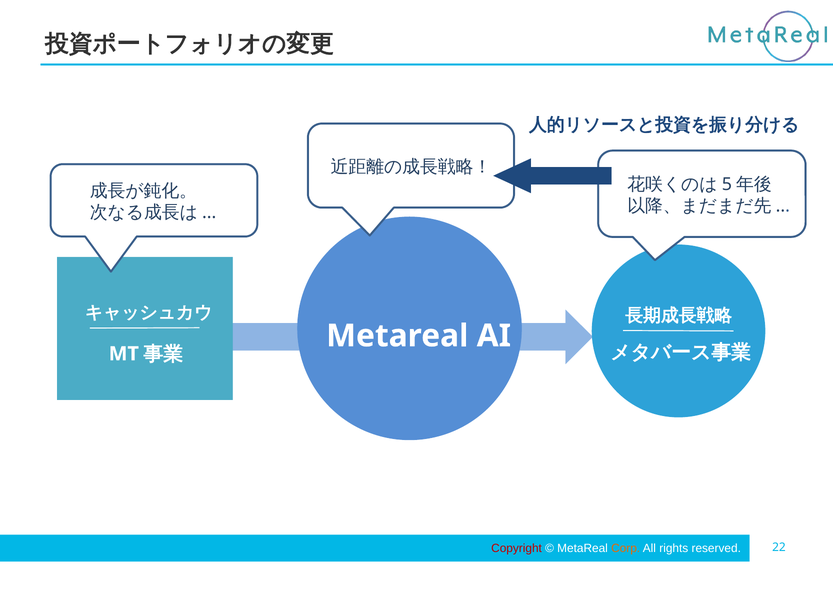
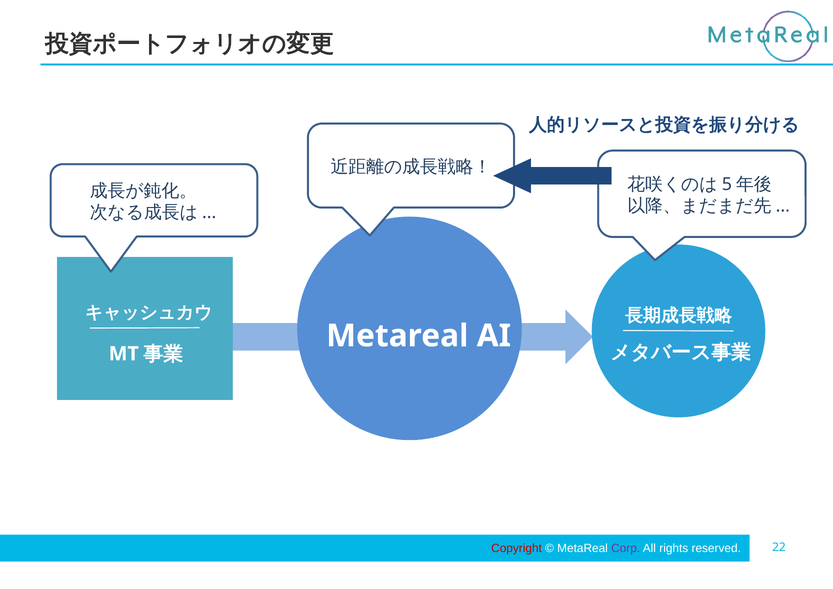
Corp colour: orange -> purple (626, 548)
